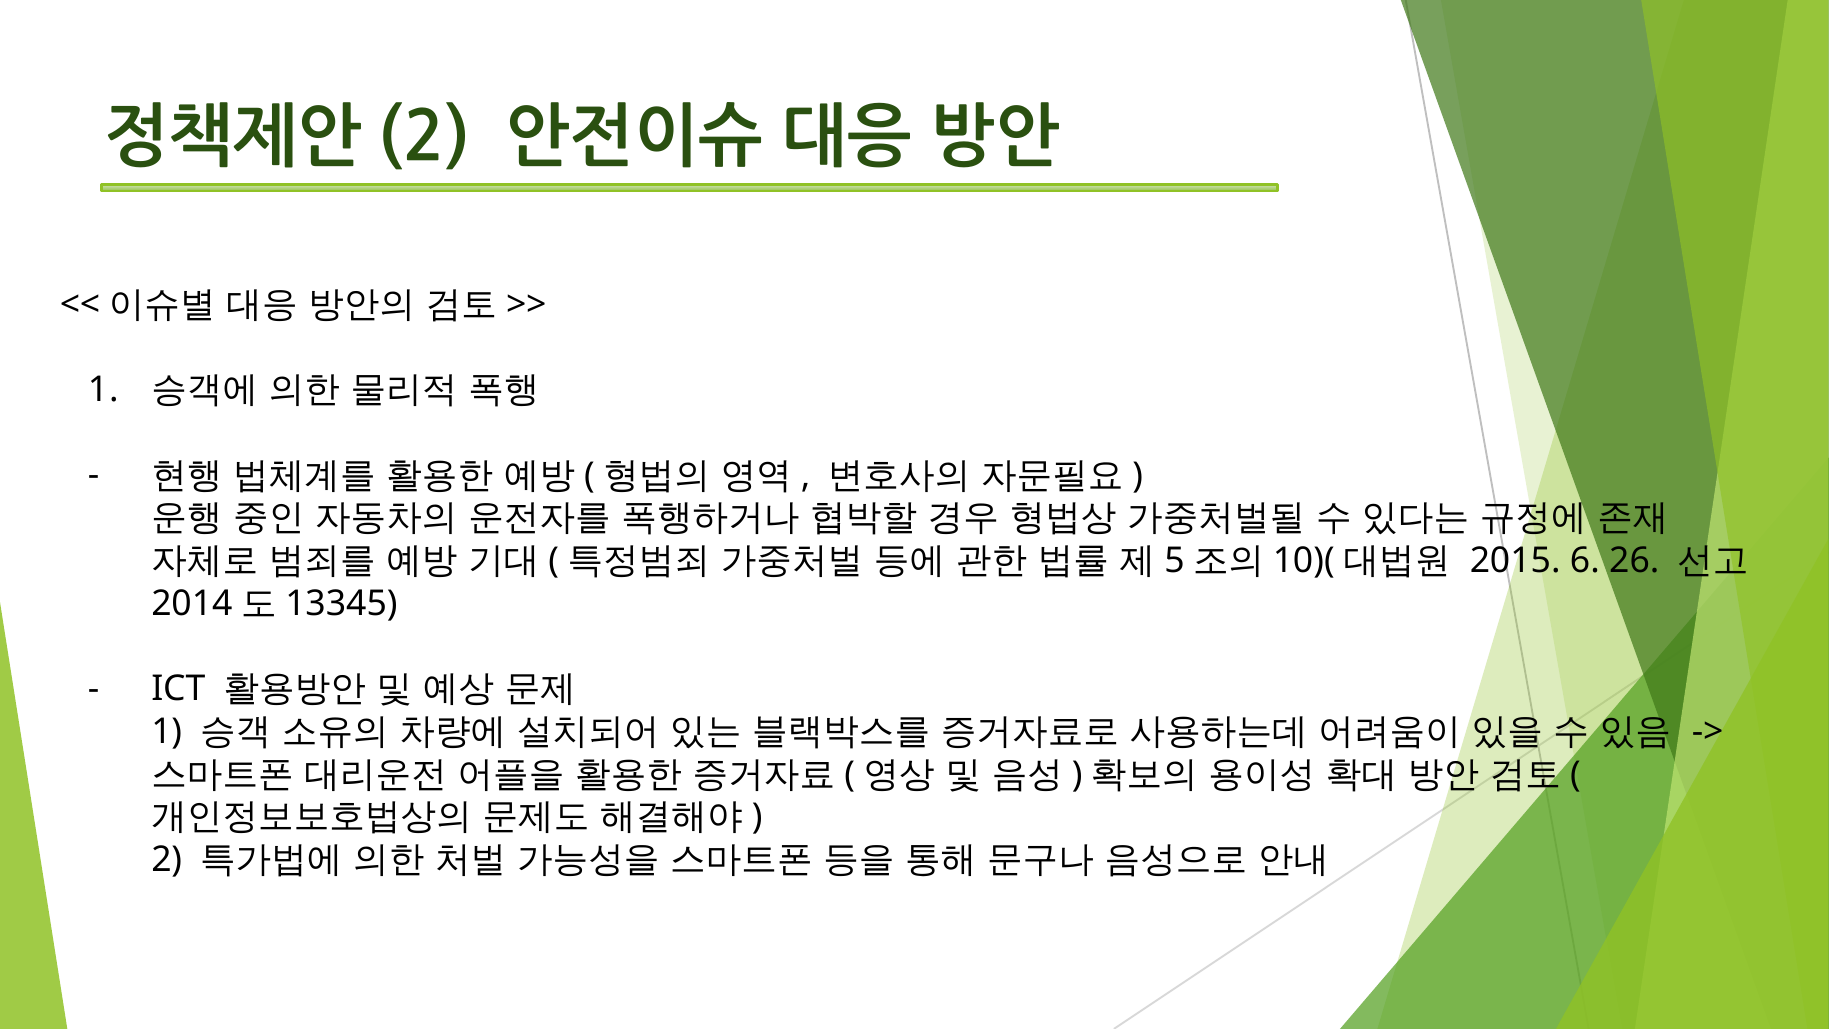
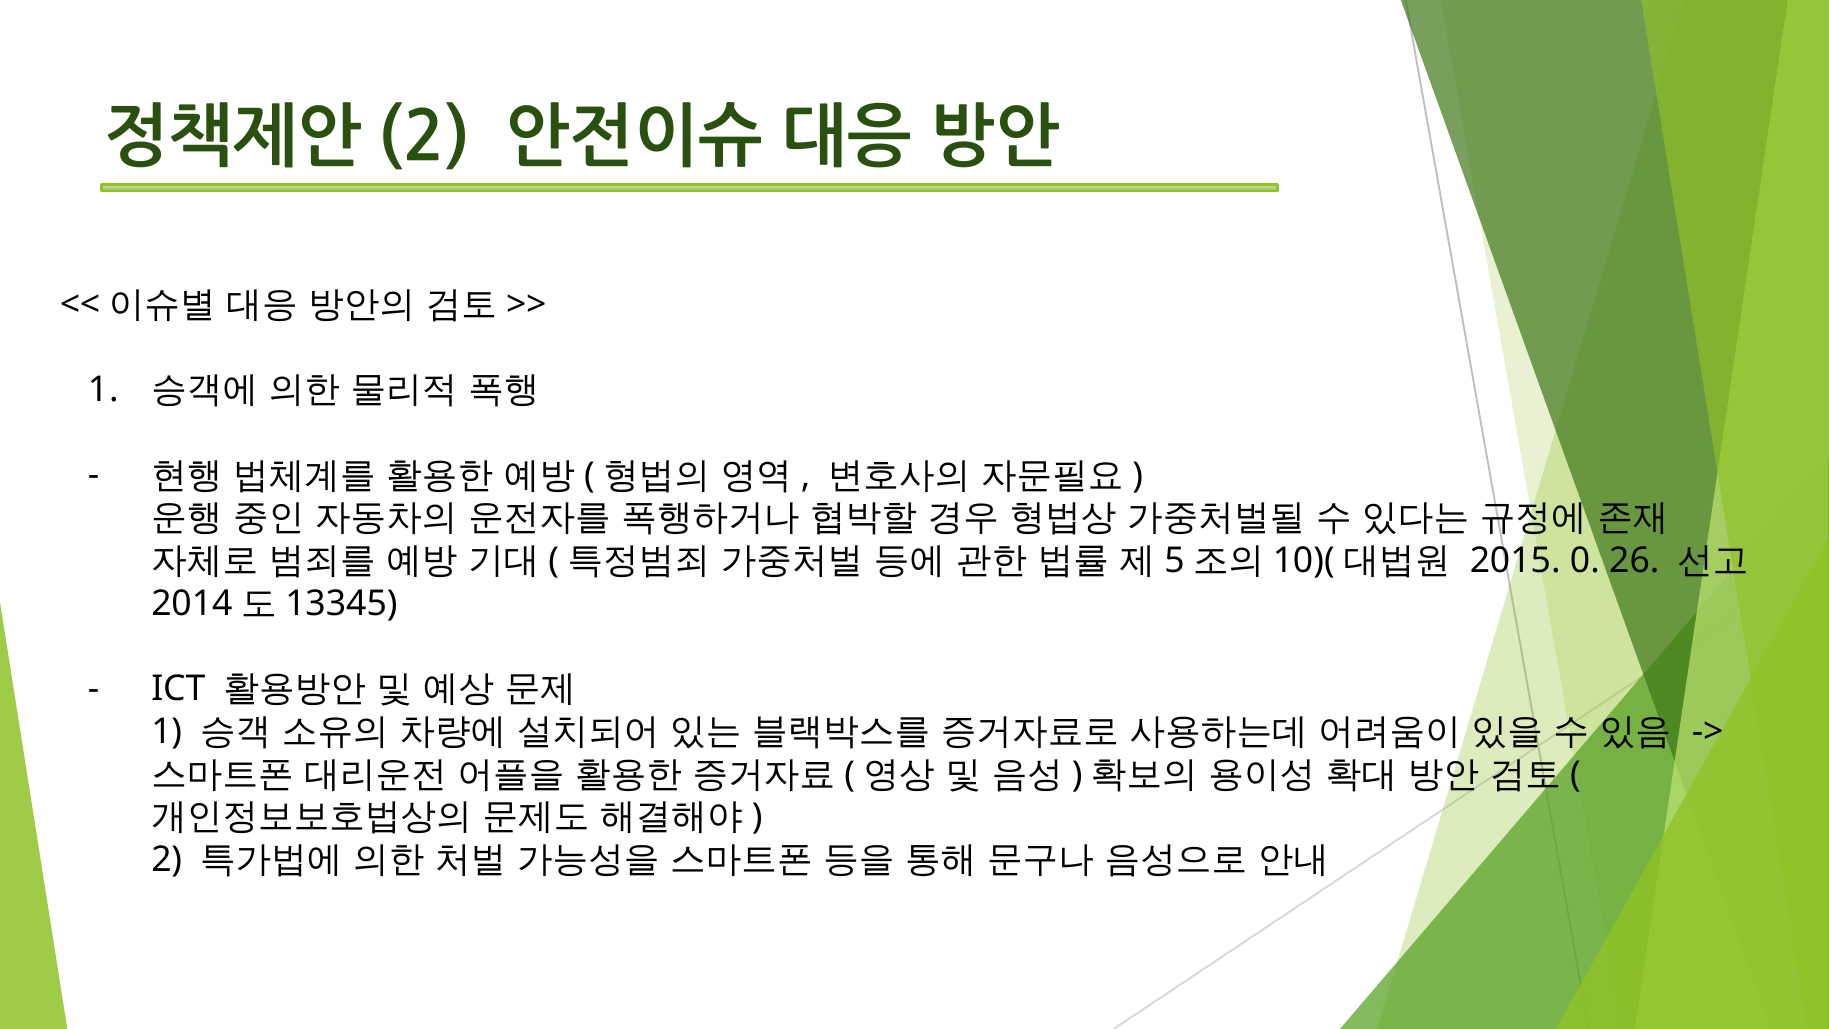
6: 6 -> 0 (1585, 561)
